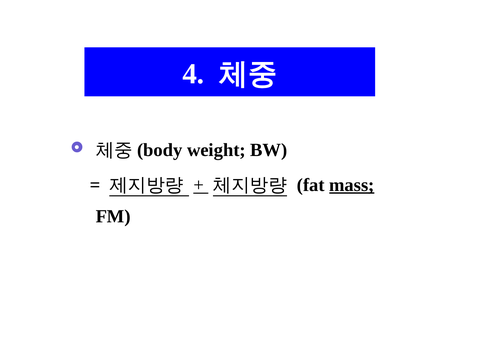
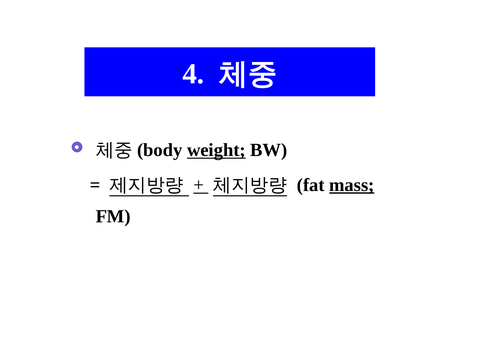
weight underline: none -> present (216, 150)
